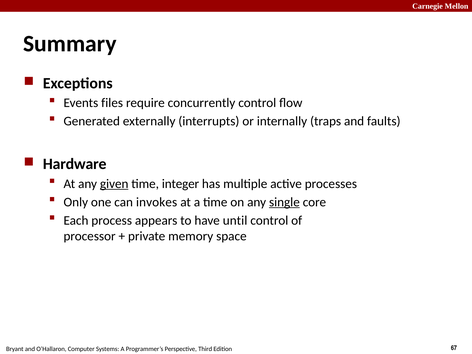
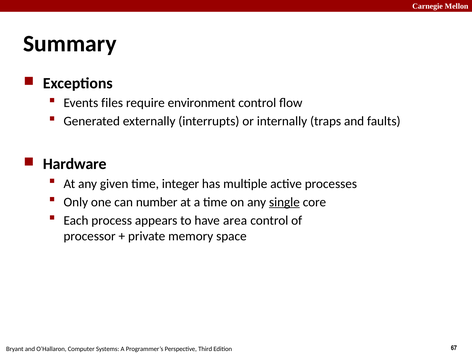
concurrently: concurrently -> environment (202, 103)
given underline: present -> none (114, 184)
invokes: invokes -> number (157, 202)
until: until -> area (235, 220)
